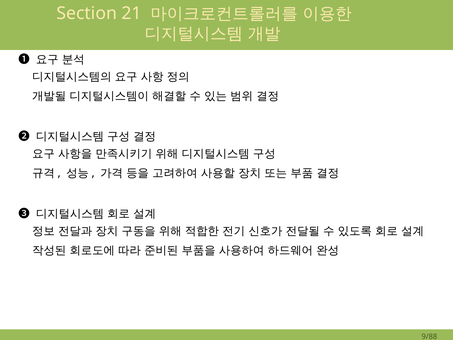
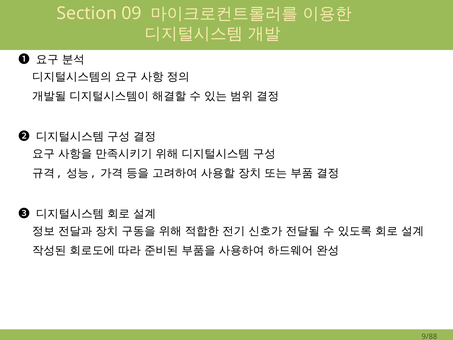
21: 21 -> 09 (132, 13)
